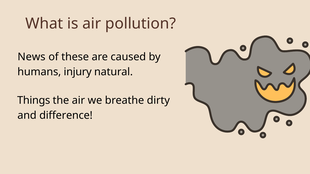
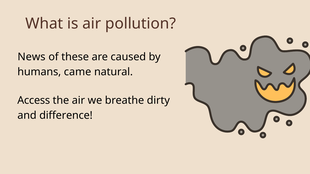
injury: injury -> came (78, 72)
Things: Things -> Access (34, 101)
